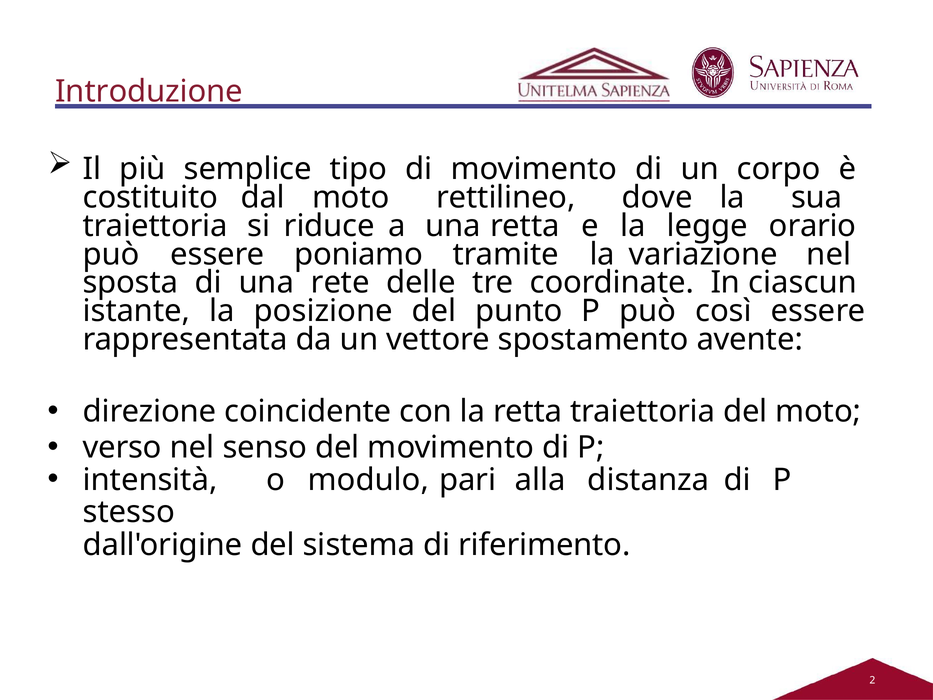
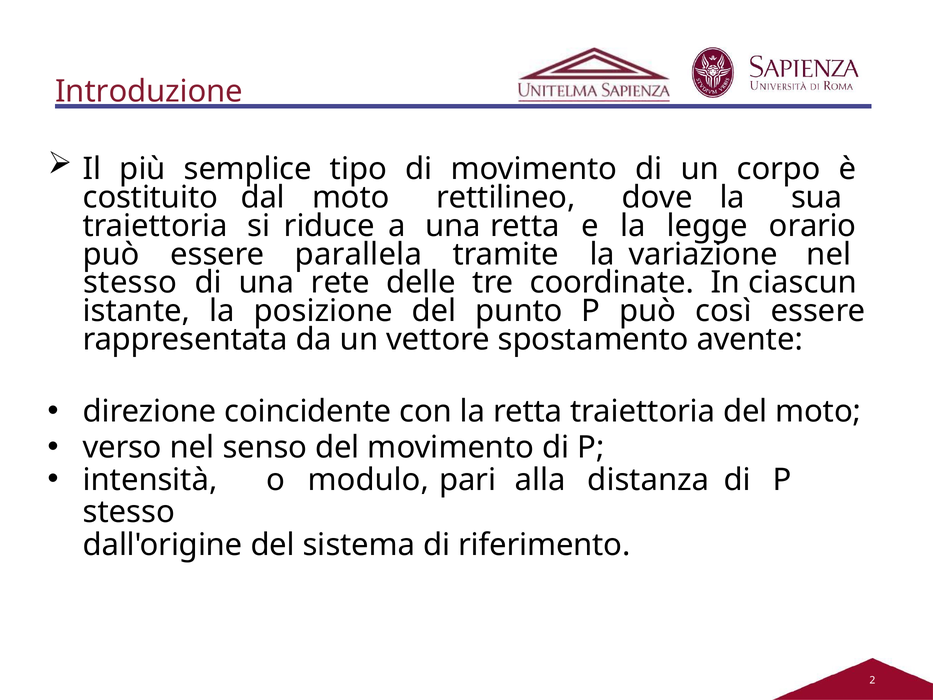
poniamo: poniamo -> parallela (358, 254)
sposta: sposta -> stesso (130, 283)
